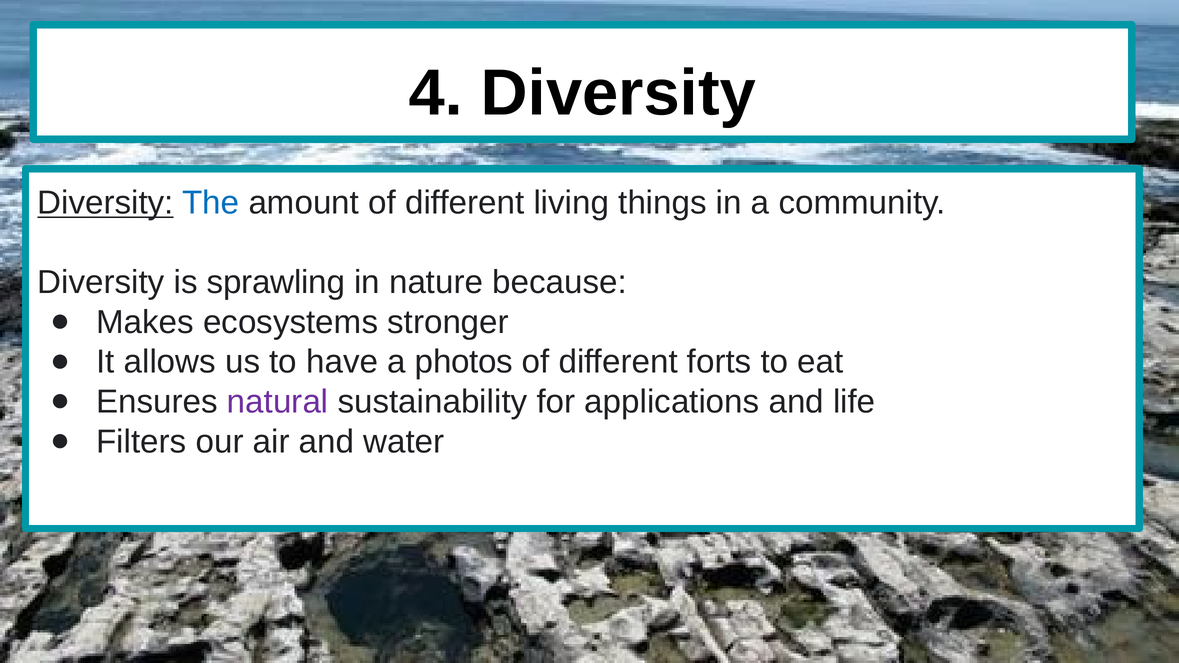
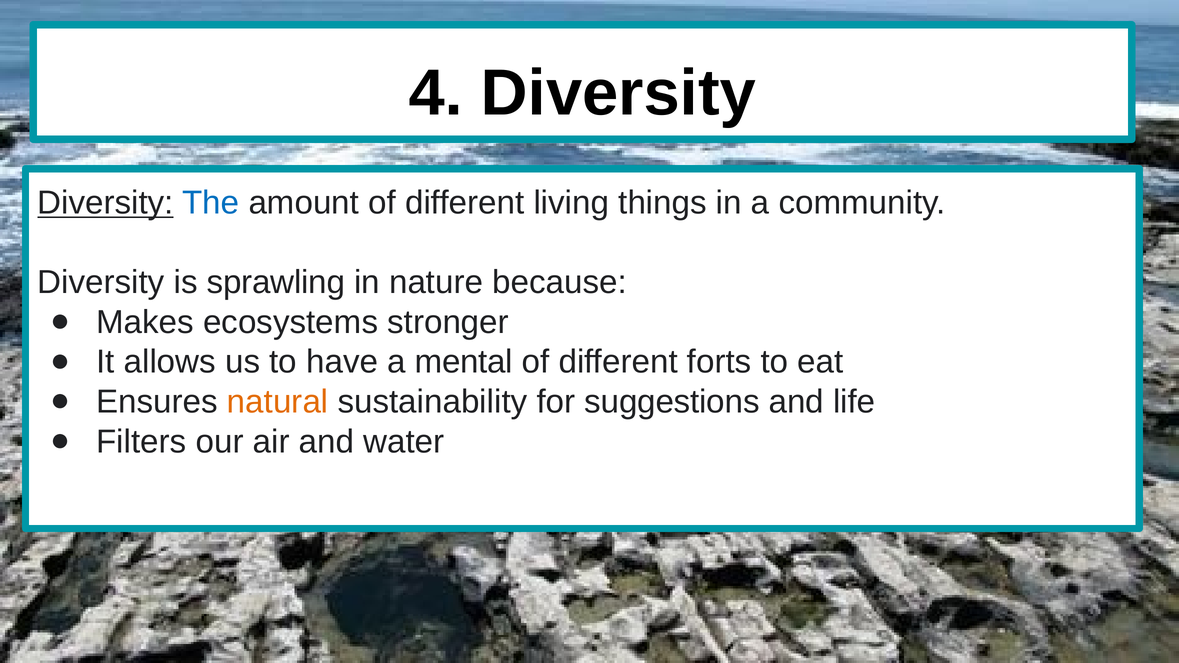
photos: photos -> mental (464, 362)
natural colour: purple -> orange (278, 402)
applications: applications -> suggestions (672, 402)
